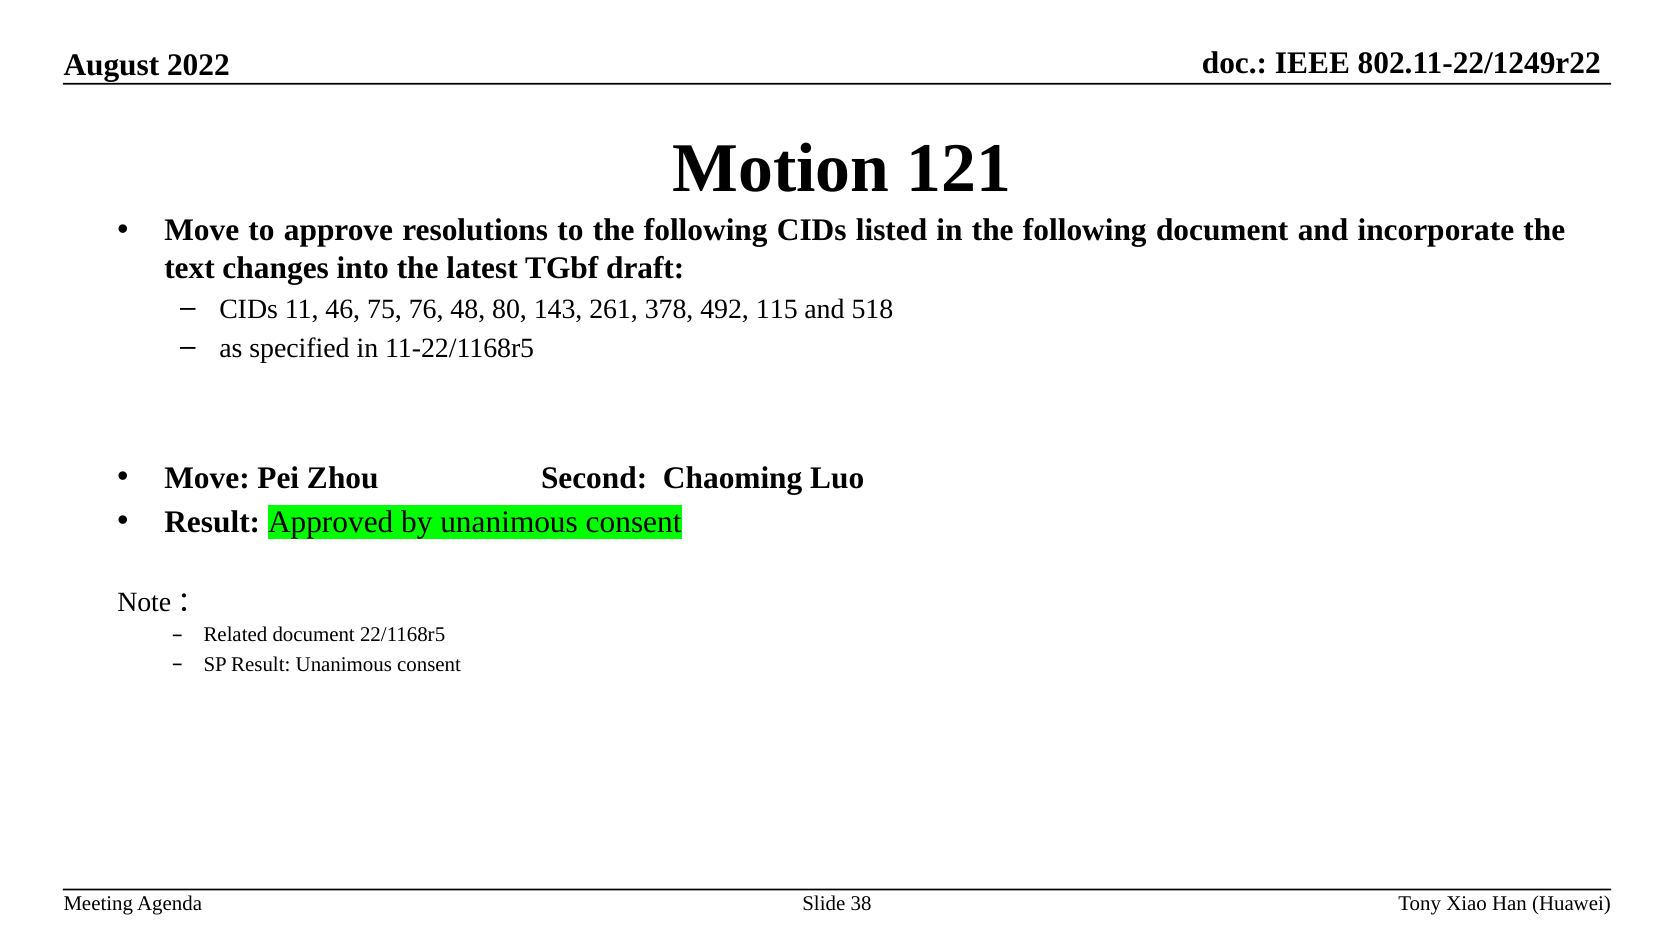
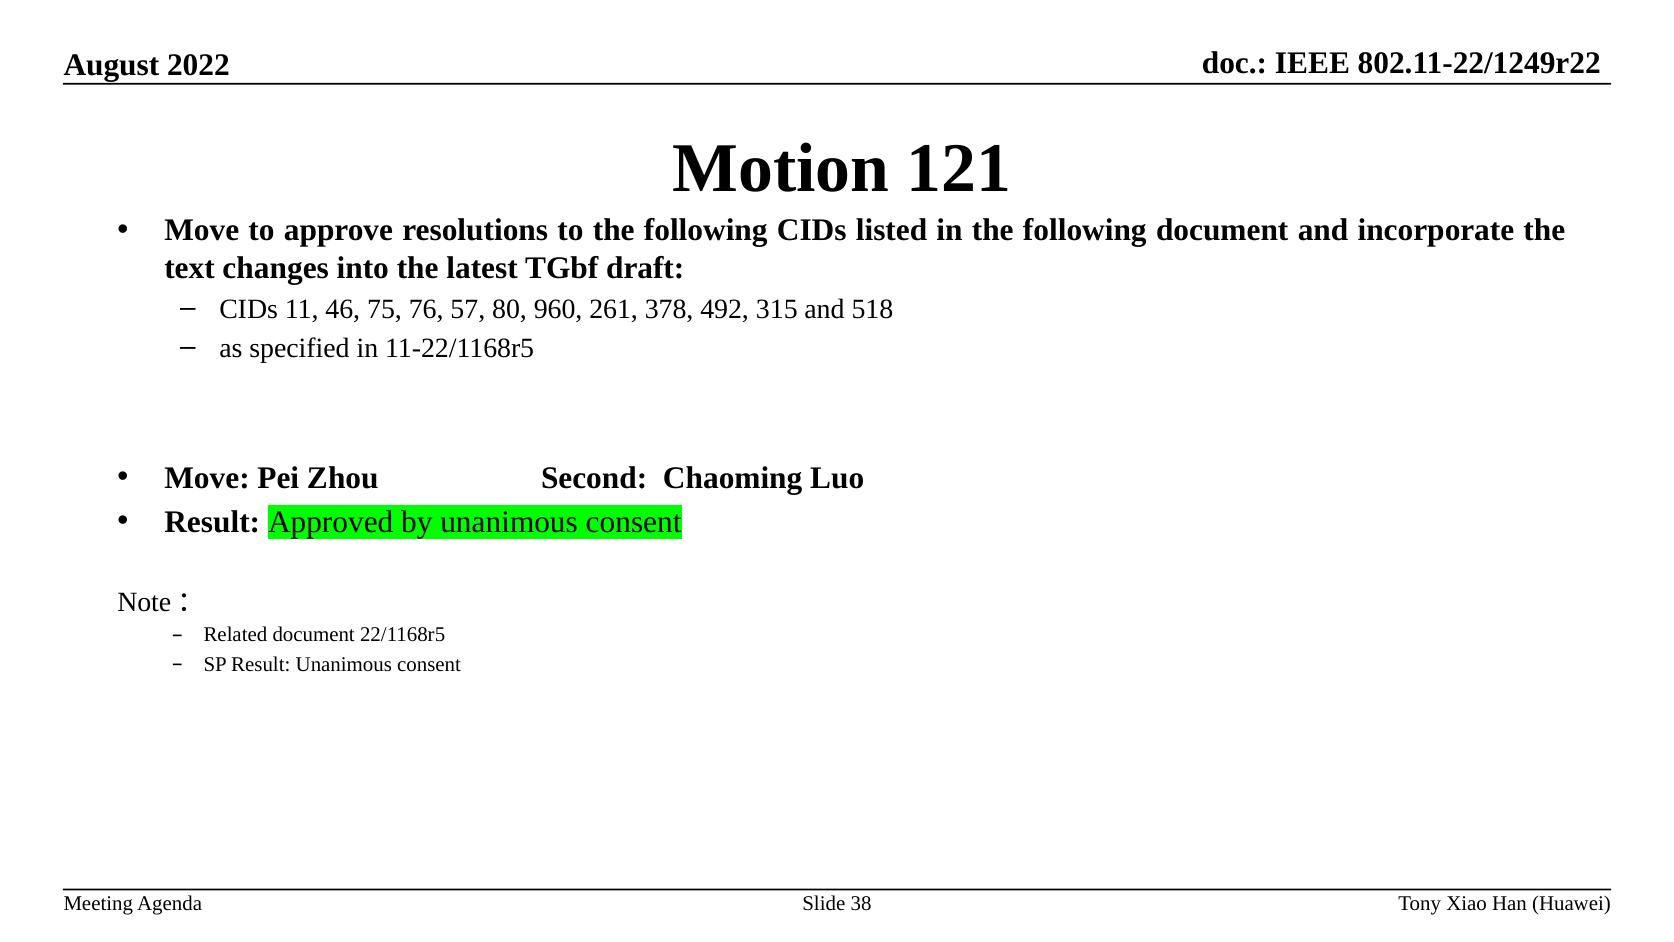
48: 48 -> 57 (468, 309)
143: 143 -> 960 (558, 309)
115: 115 -> 315 (777, 309)
